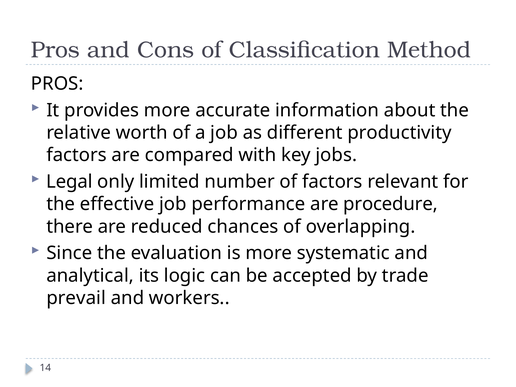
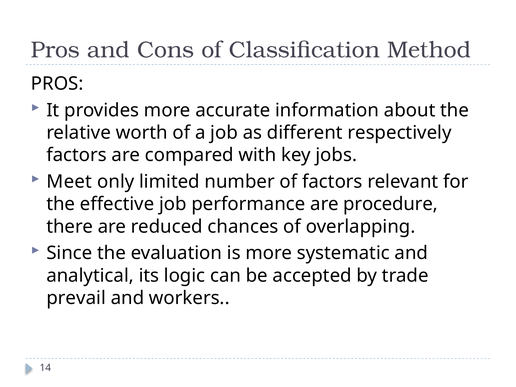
productivity: productivity -> respectively (400, 133)
Legal: Legal -> Meet (69, 182)
